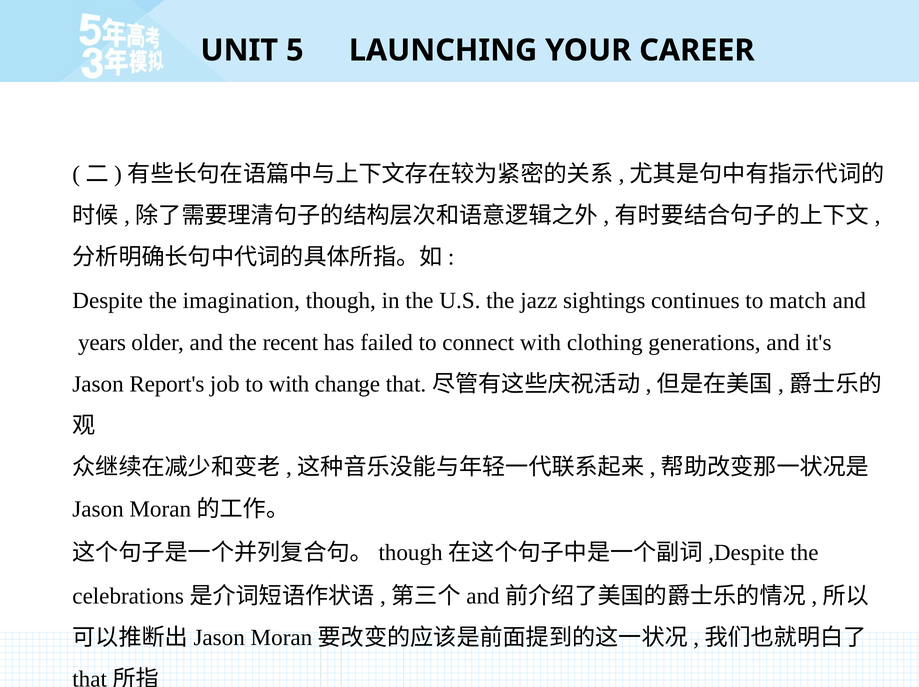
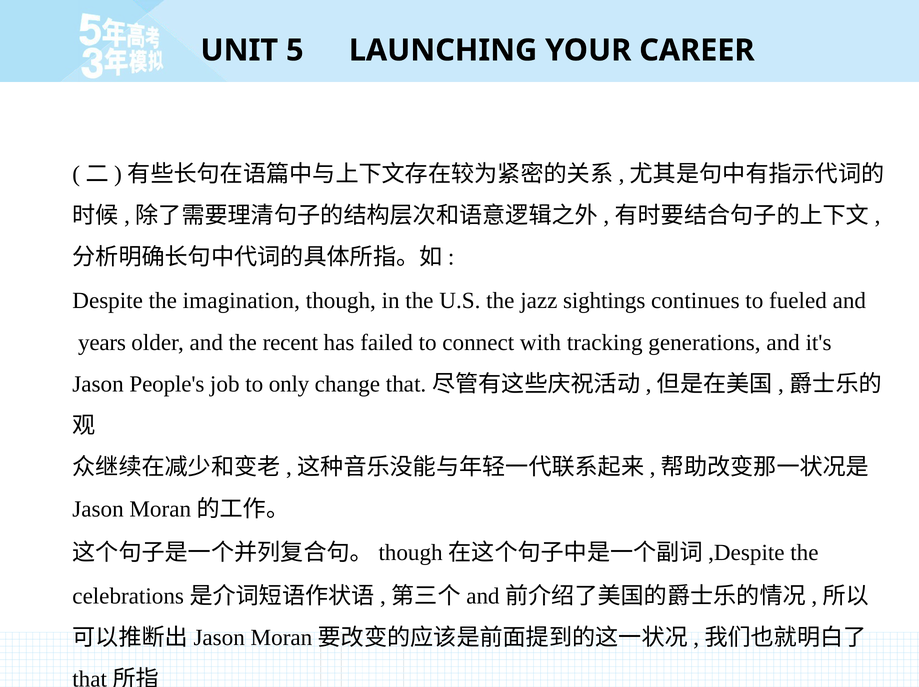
match: match -> fueled (798, 301)
clothing: clothing -> tracking (605, 343)
Report's: Report's -> People's (167, 384)
to with: with -> only (289, 384)
